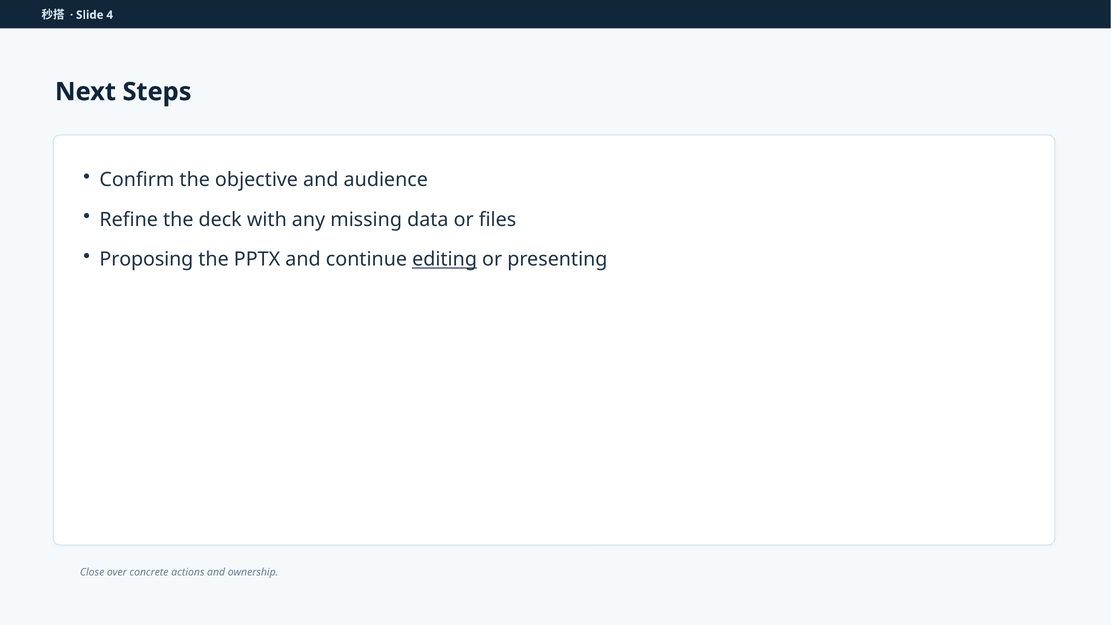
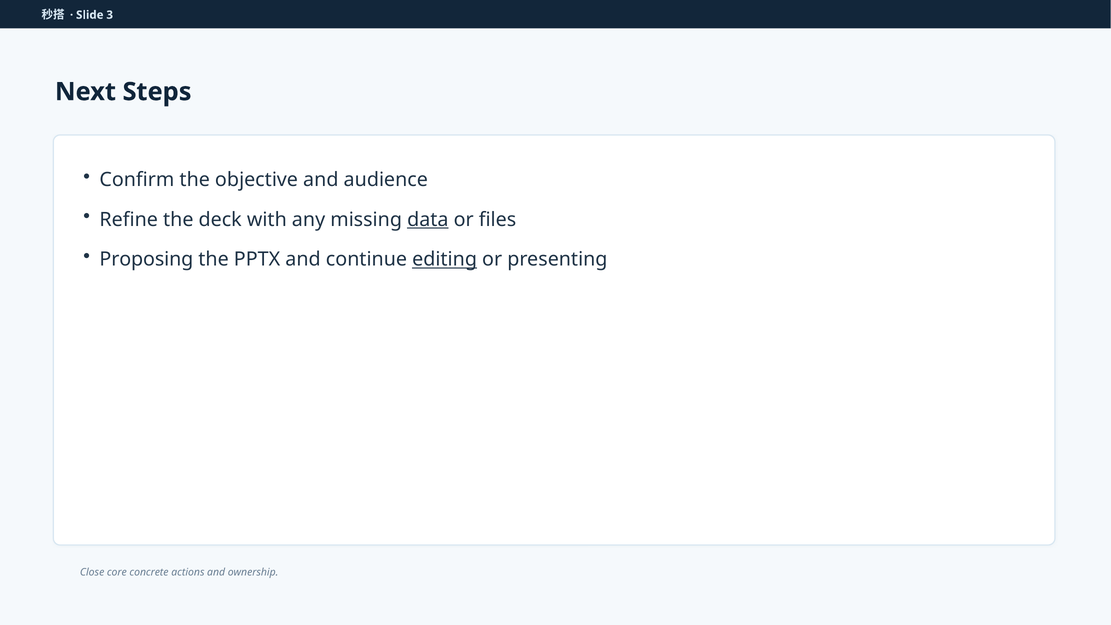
4: 4 -> 3 (110, 15)
data underline: none -> present (428, 220)
over: over -> core (117, 572)
